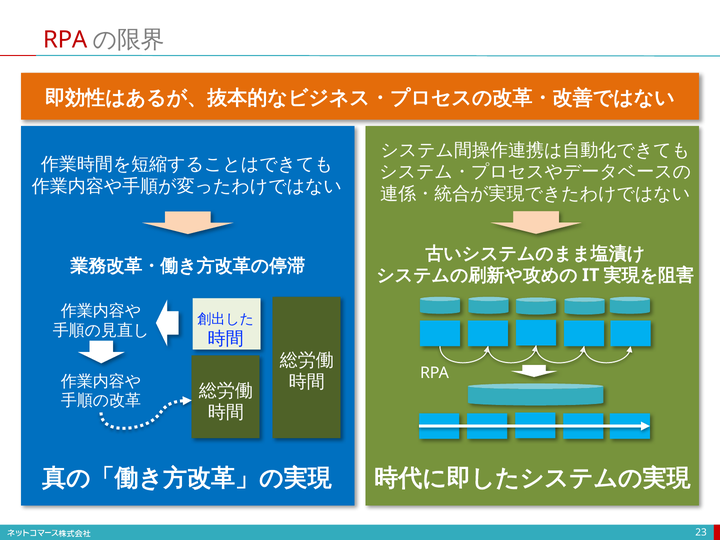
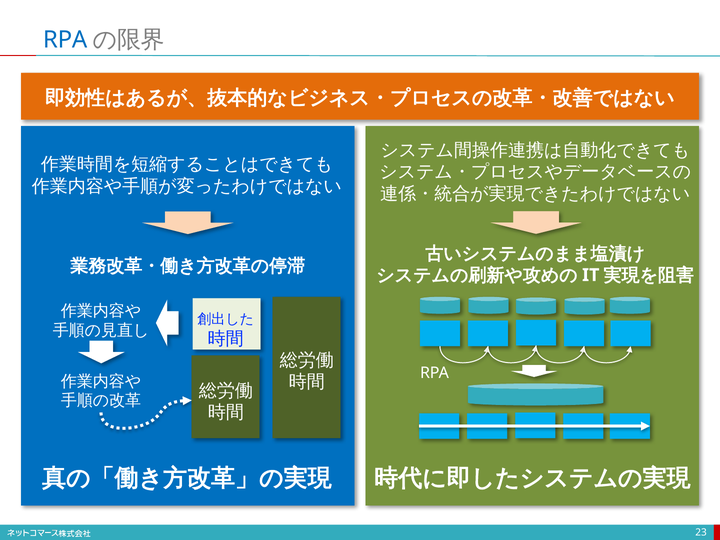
RPA colour: red -> blue (65, 40)
